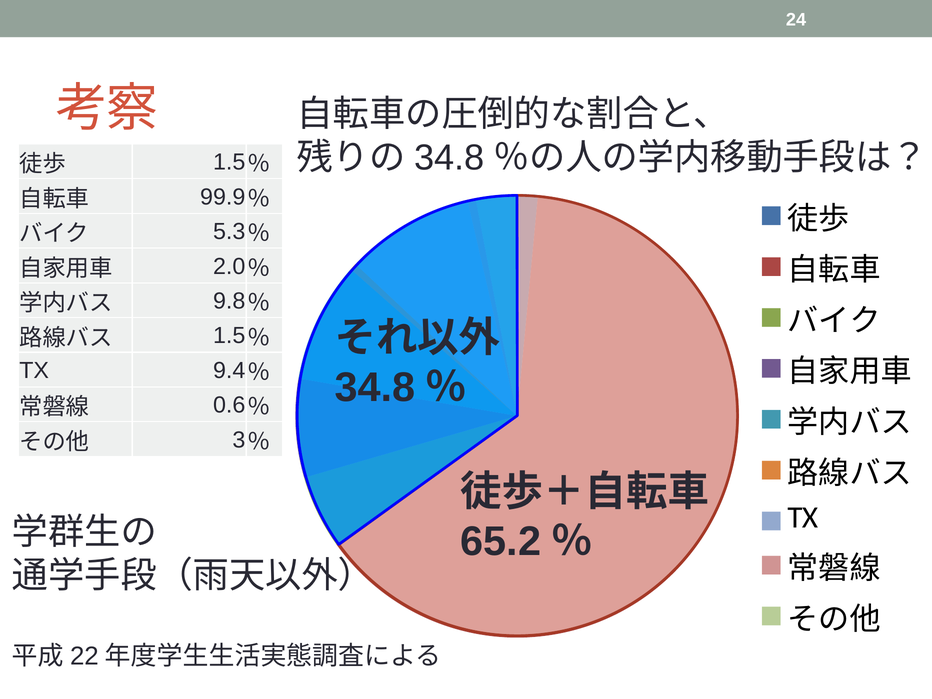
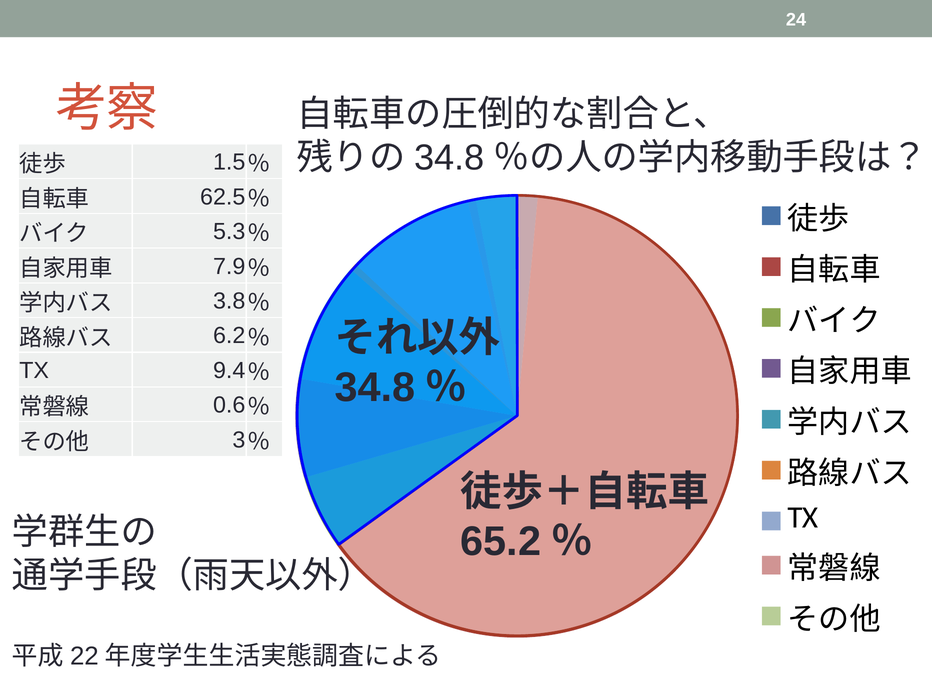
99.9: 99.9 -> 62.5 (223, 197)
2.0: 2.0 -> 7.9 (229, 266)
9.8: 9.8 -> 3.8 (229, 301)
1.5: 1.5 -> 6.2 (229, 336)
